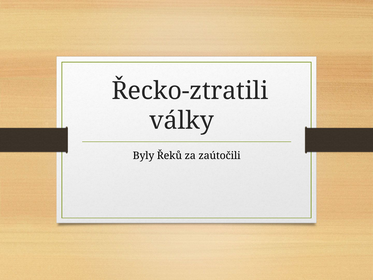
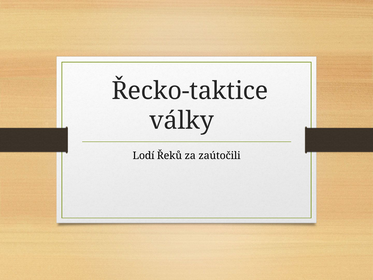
Řecko-ztratili: Řecko-ztratili -> Řecko-taktice (190, 91)
Byly: Byly -> Lodí (144, 156)
